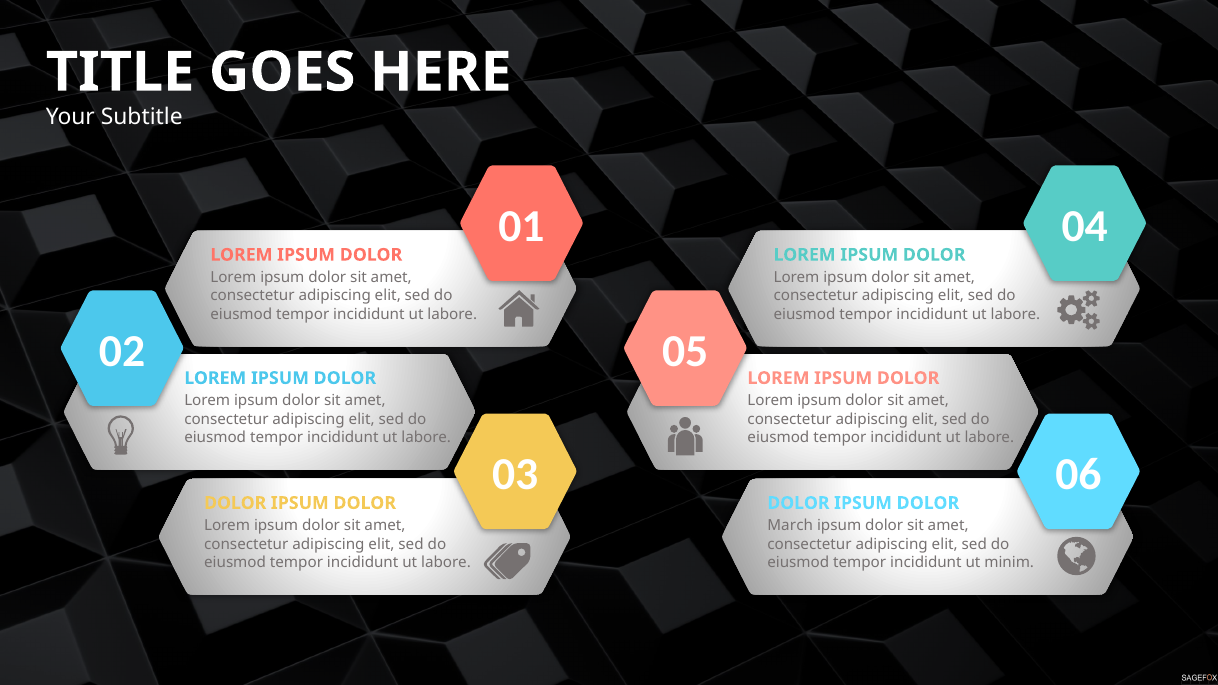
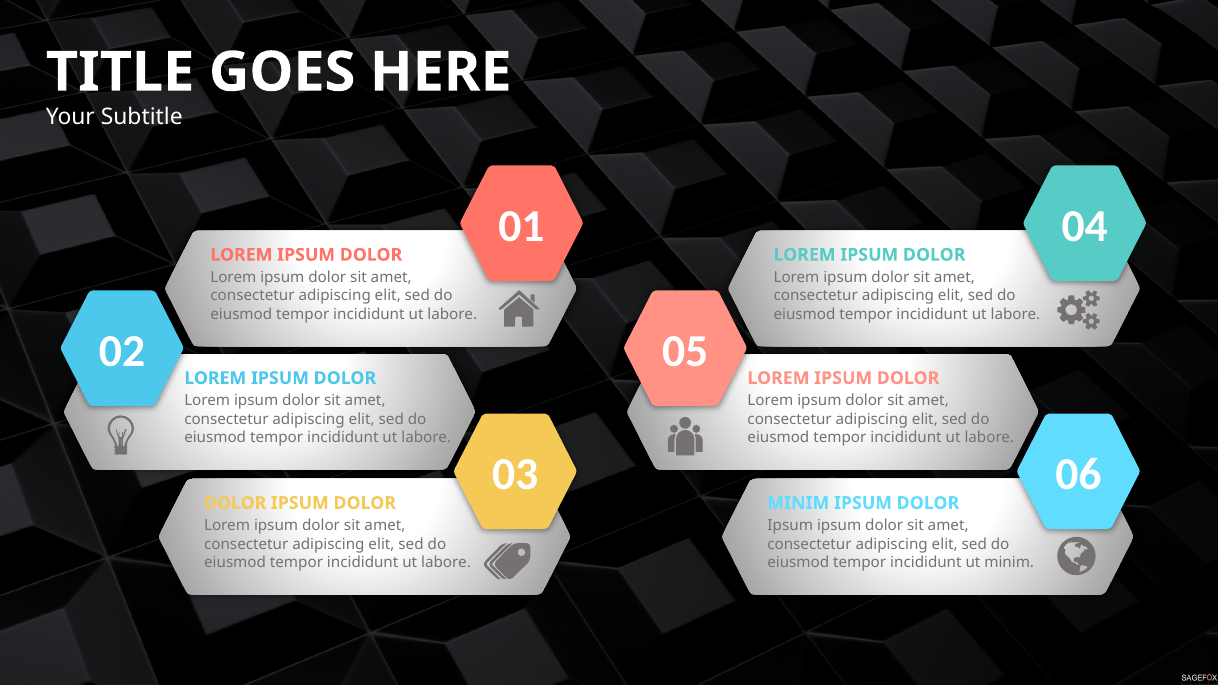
DOLOR: DOLOR -> MINIM (798, 503)
March: March -> Ipsum (790, 526)
